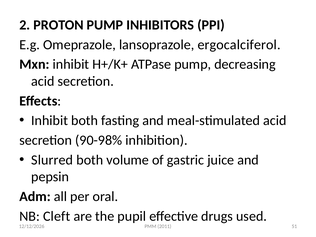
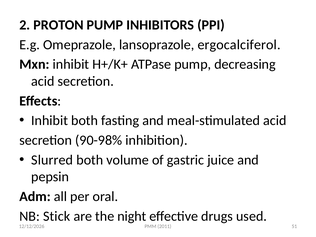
Cleft: Cleft -> Stick (57, 216)
pupil: pupil -> night (132, 216)
